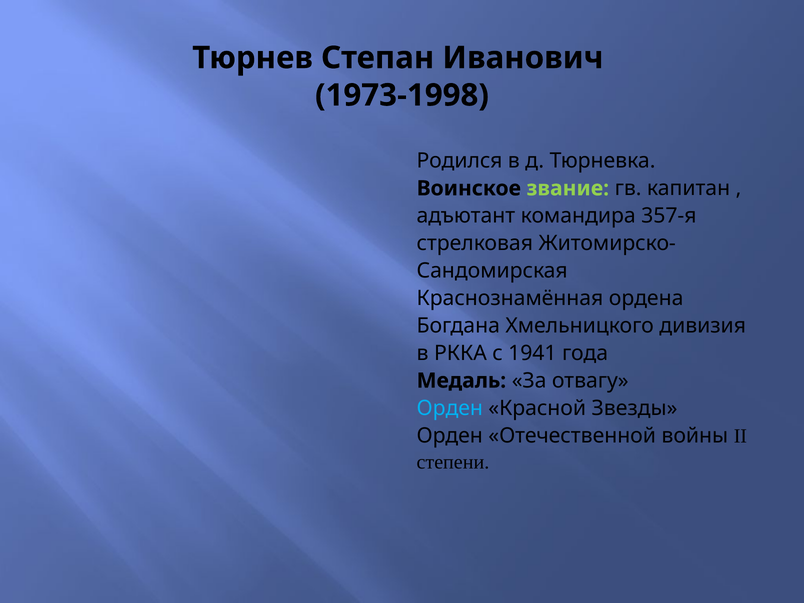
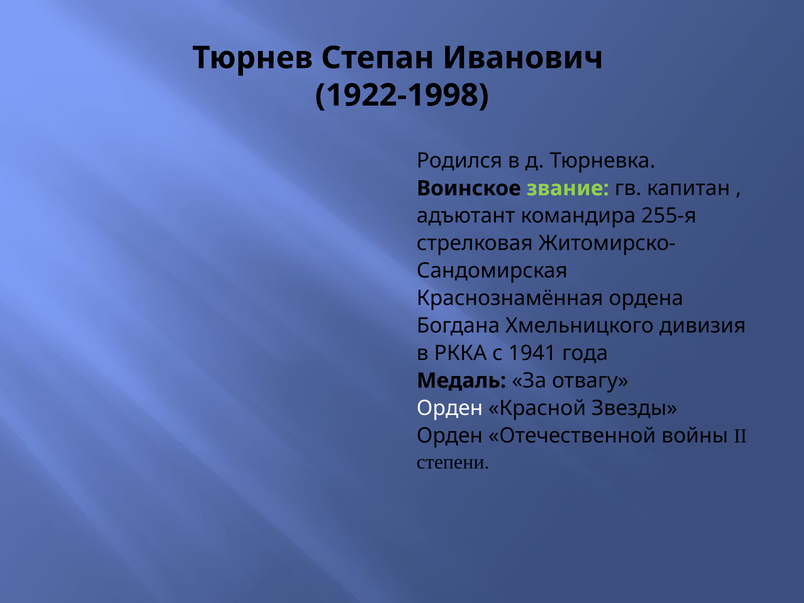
1973-1998: 1973-1998 -> 1922-1998 (402, 95)
357-я: 357-я -> 255-я (669, 216)
Орден colour: light blue -> white (450, 408)
